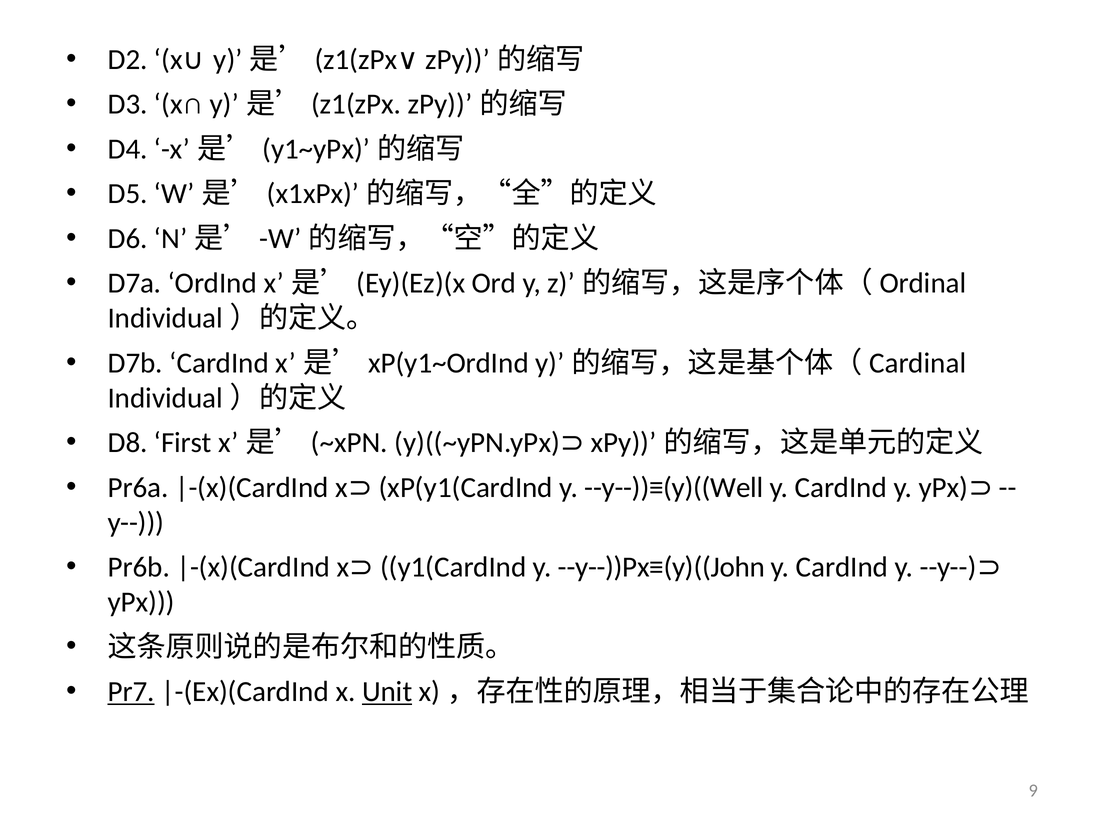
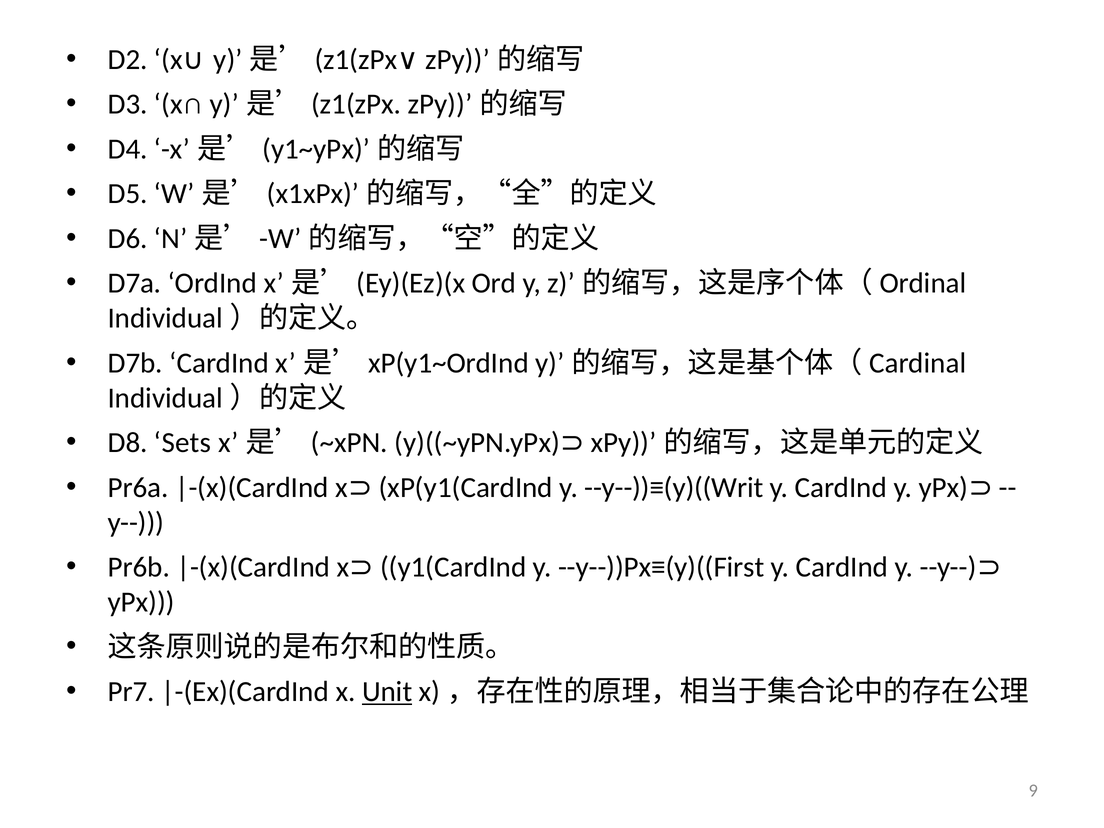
First: First -> Sets (183, 443)
--y--))≡(y)((Well: --y--))≡(y)((Well -> --y--))≡(y)((Writ (674, 488)
--y--))Px≡(y)((John: --y--))Px≡(y)((John -> --y--))Px≡(y)((First (661, 567)
Pr7 underline: present -> none (131, 692)
